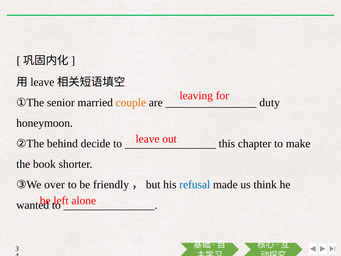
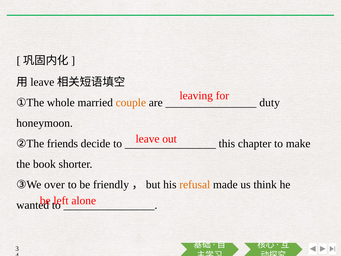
senior: senior -> whole (61, 103)
behind: behind -> friends (62, 143)
refusal colour: blue -> orange (195, 184)
